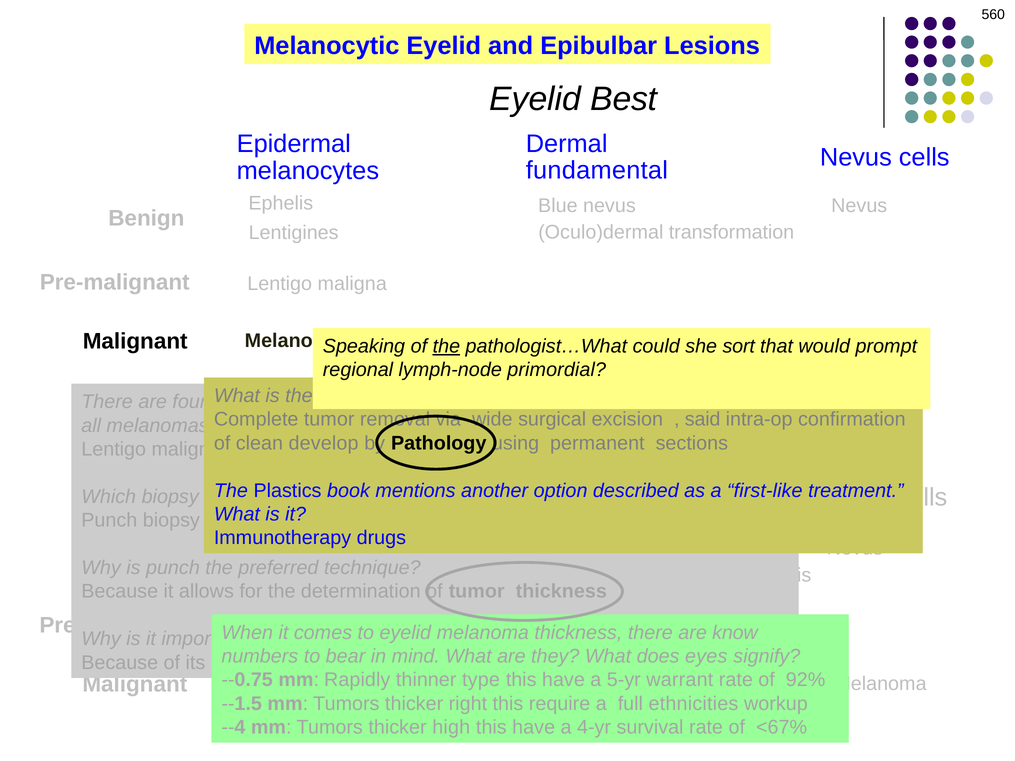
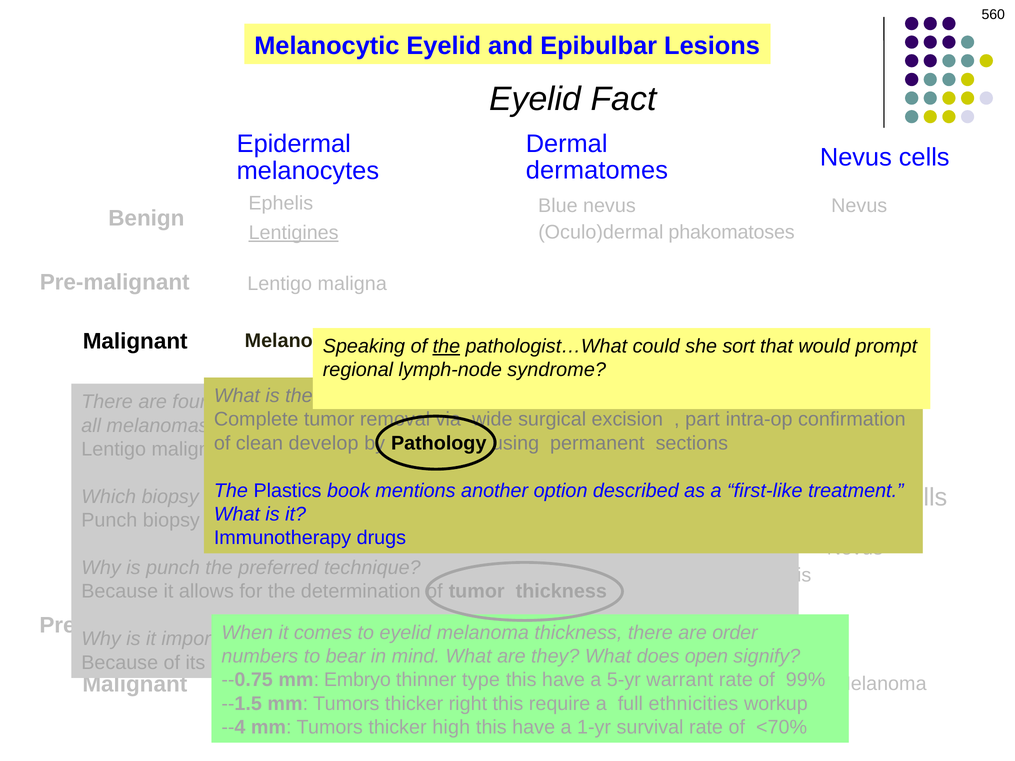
Best: Best -> Fact (624, 99)
fundamental: fundamental -> dermatomes (597, 171)
transformation: transformation -> phakomatoses (732, 232)
Lentigines underline: none -> present (294, 233)
primordial: primordial -> syndrome (557, 370)
said: said -> part (702, 420)
know: know -> order (735, 633)
eyes: eyes -> open (706, 656)
Rapidly: Rapidly -> Embryo (357, 680)
92%: 92% -> 99% (806, 680)
4-yr: 4-yr -> 1-yr (594, 728)
<67%: <67% -> <70% (782, 728)
